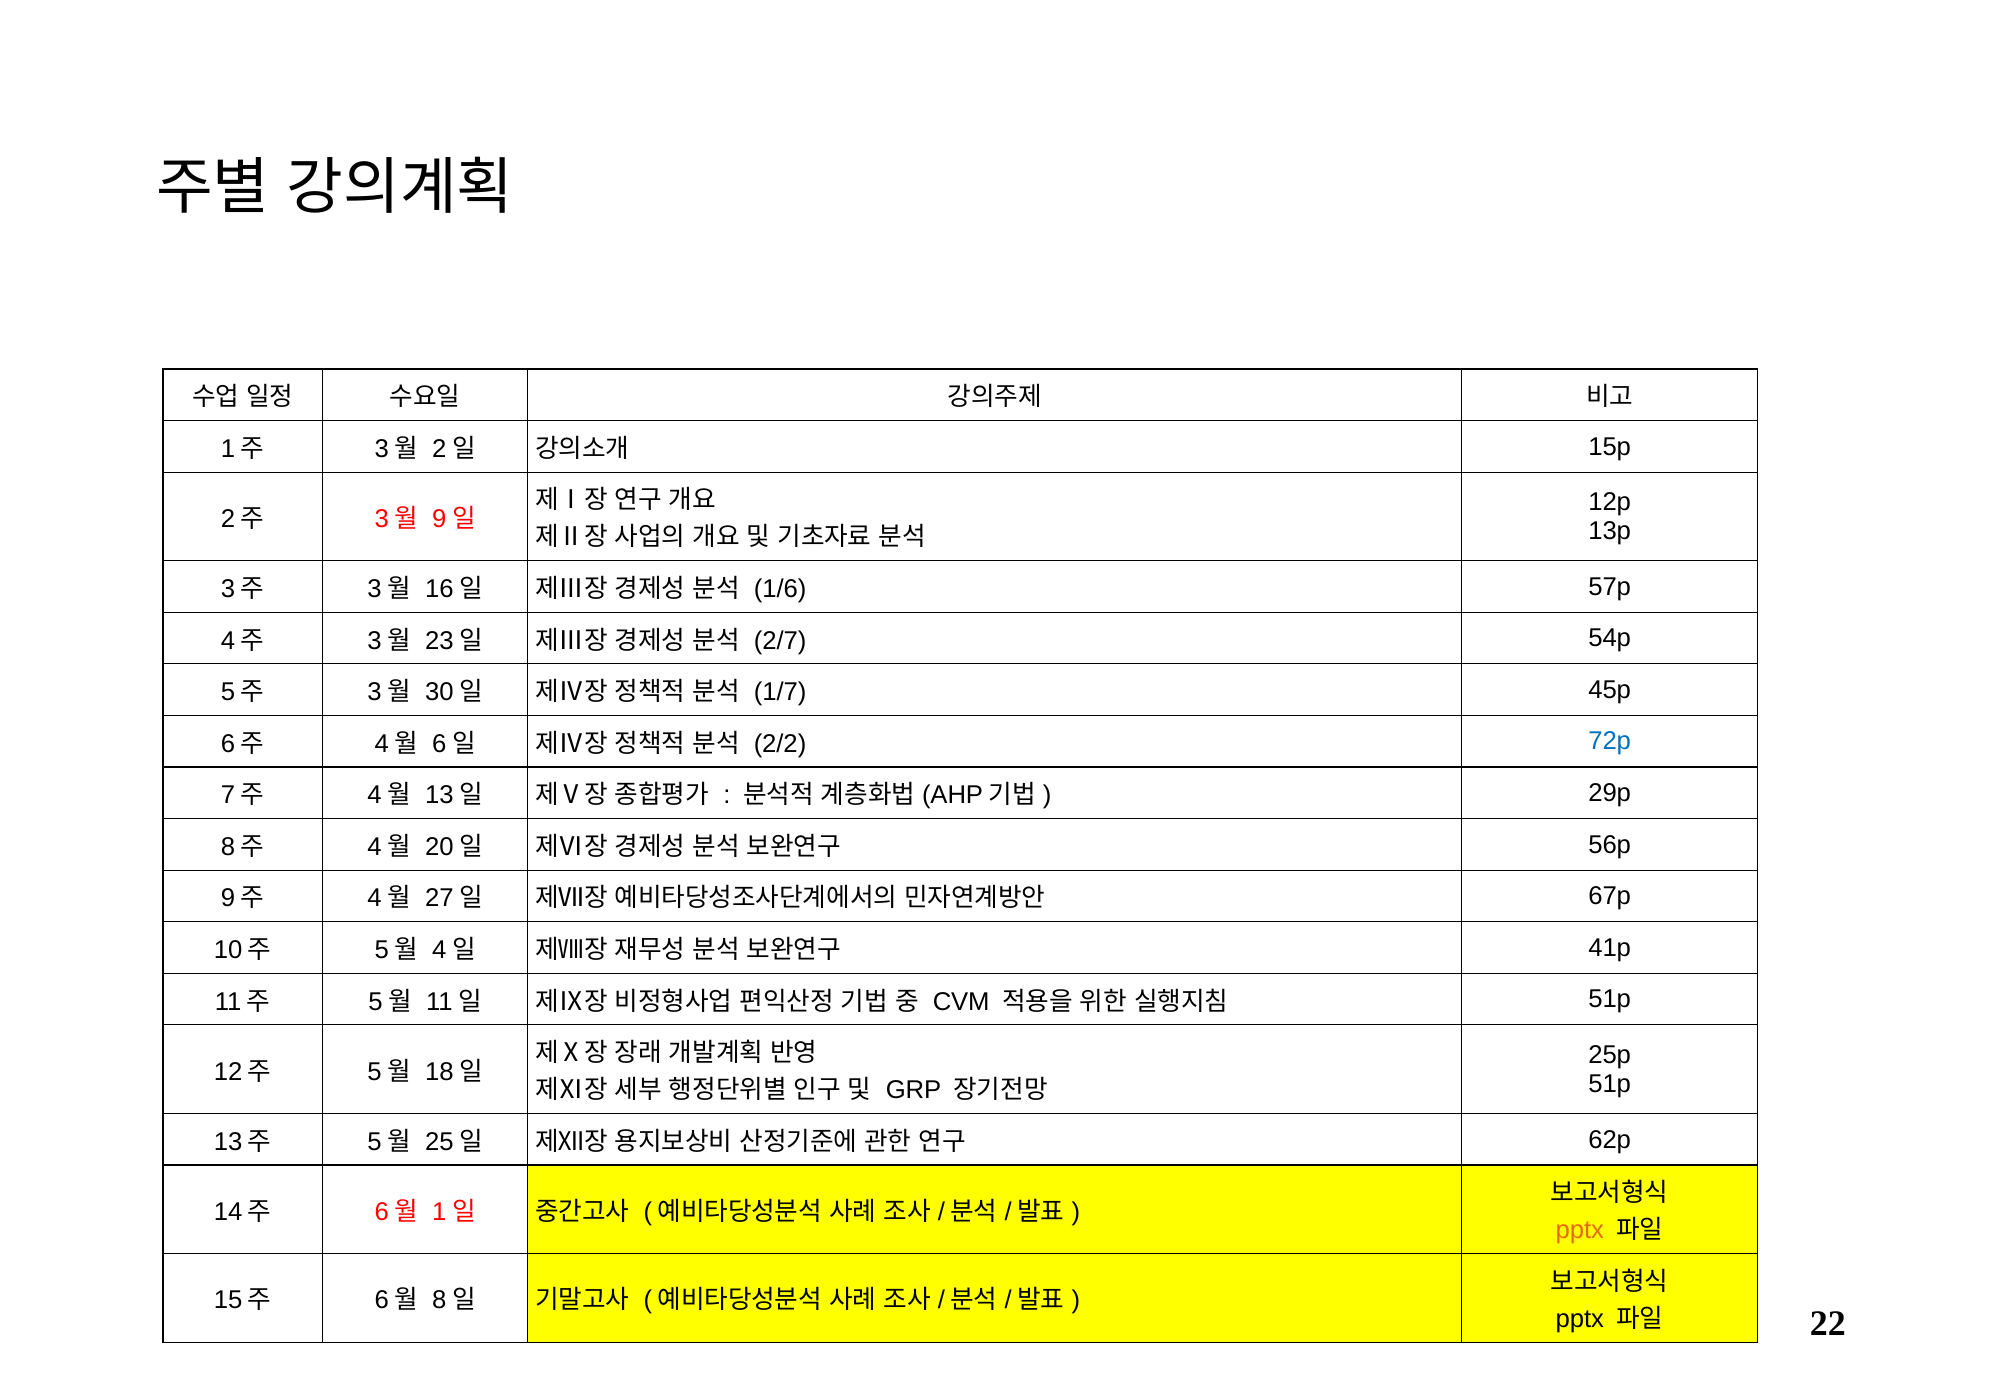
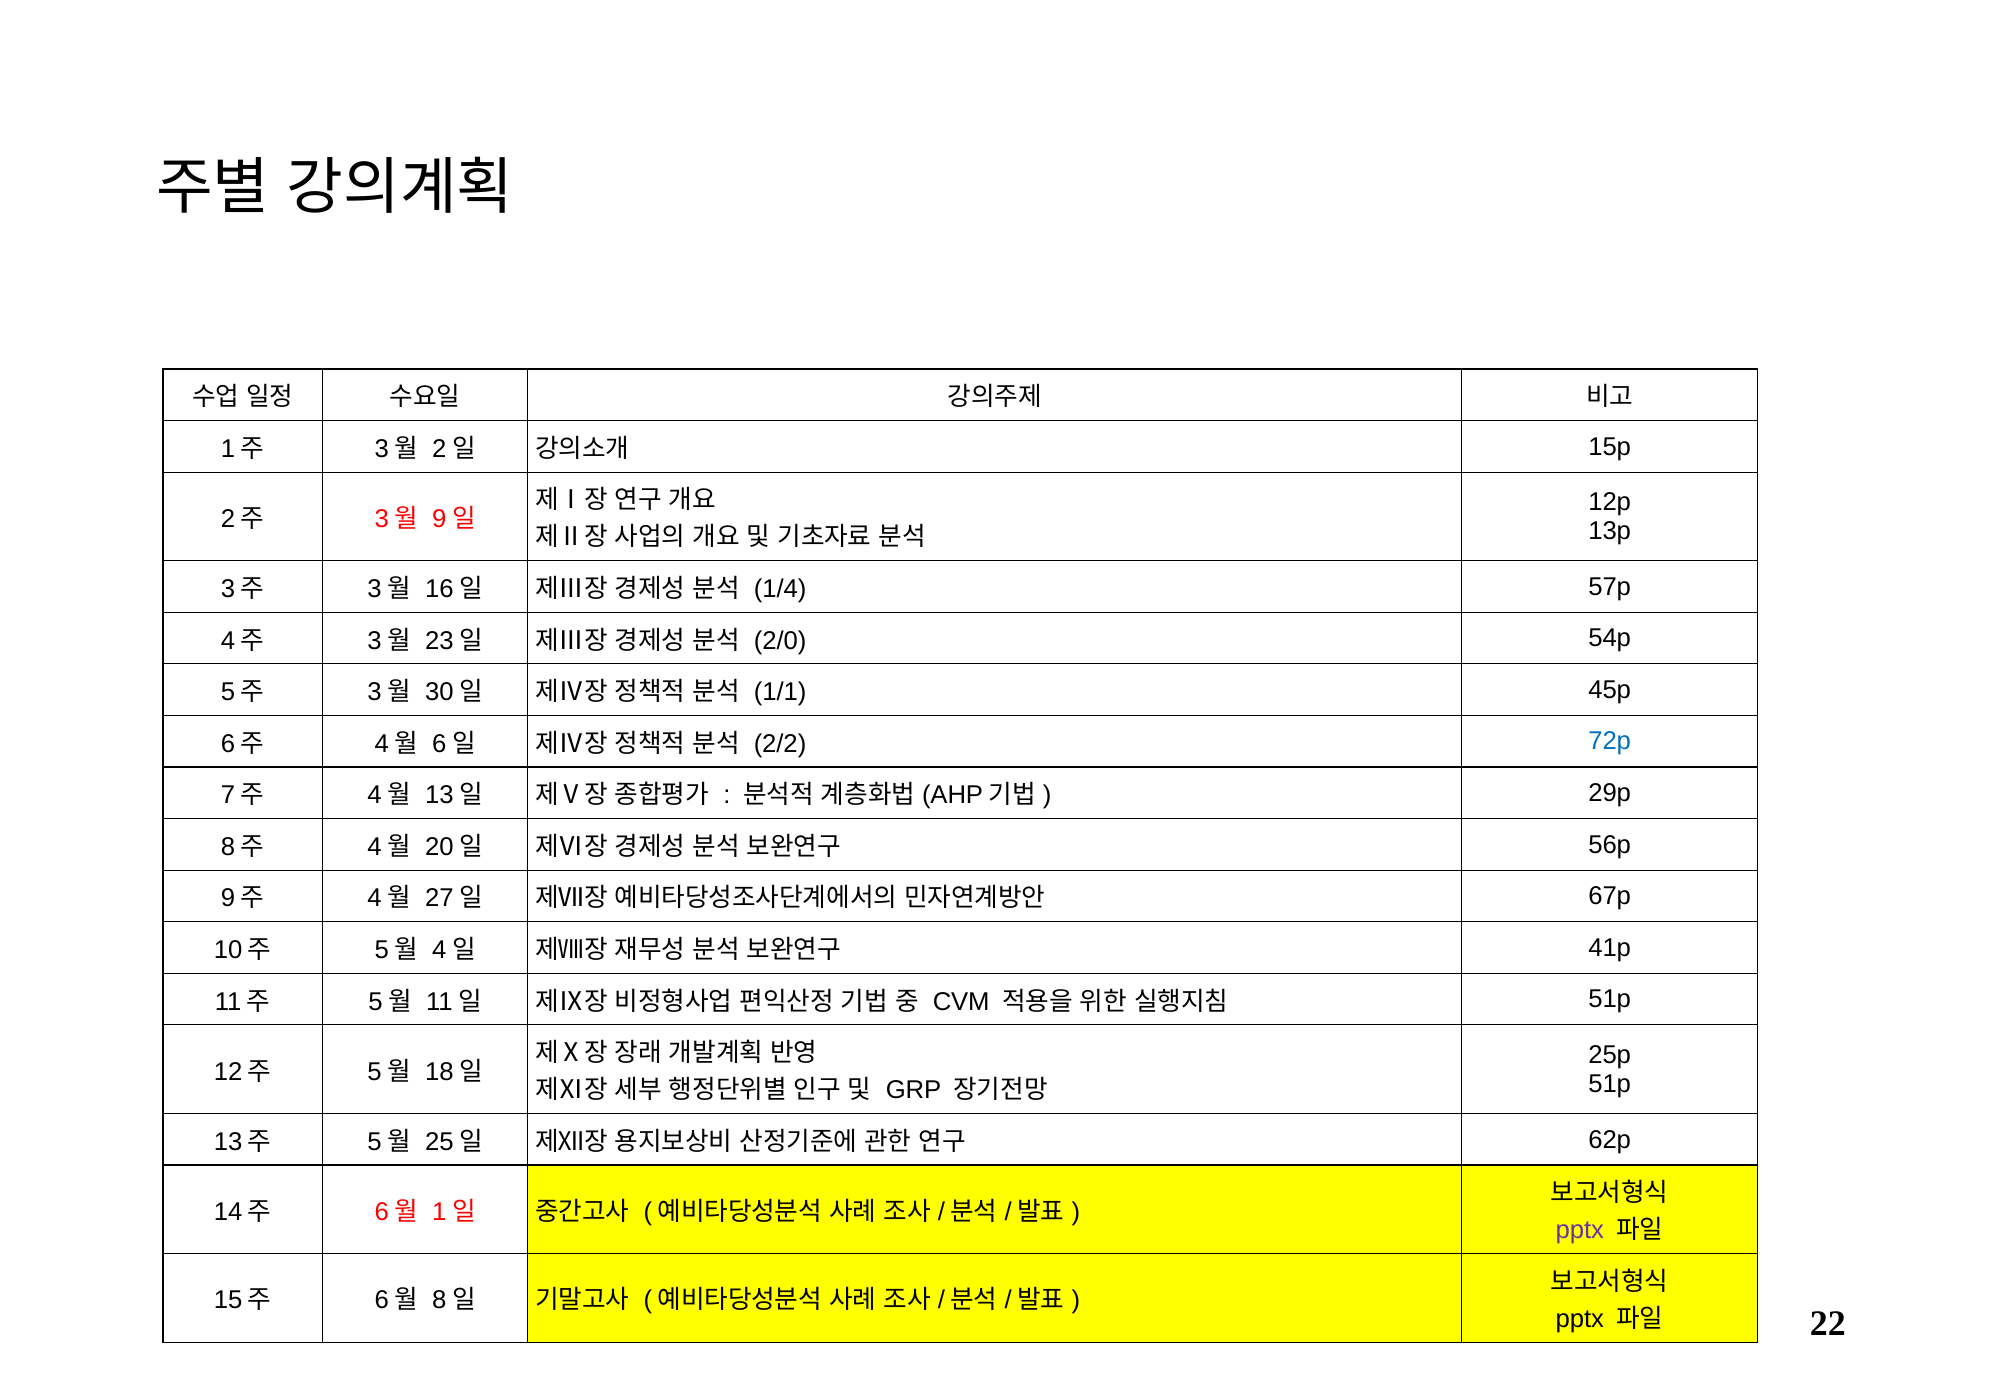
1/6: 1/6 -> 1/4 (780, 589)
2/7: 2/7 -> 2/0 (780, 641)
1/7: 1/7 -> 1/1 (780, 692)
pptx colour: orange -> purple (1580, 1230)
